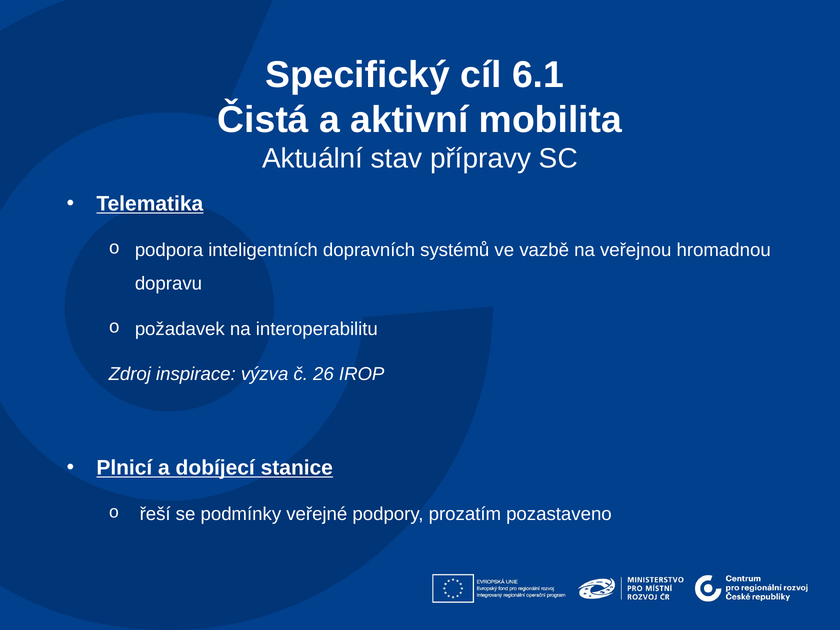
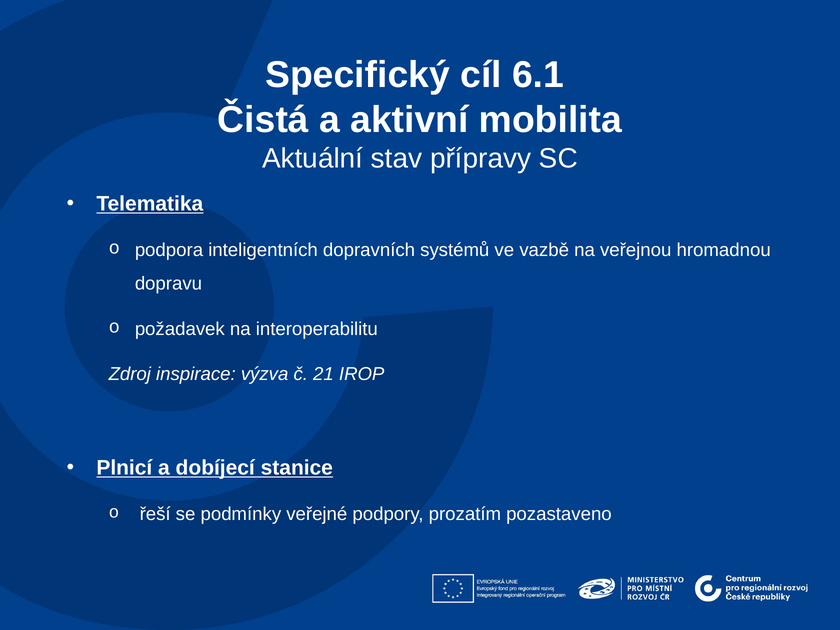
26: 26 -> 21 (323, 374)
